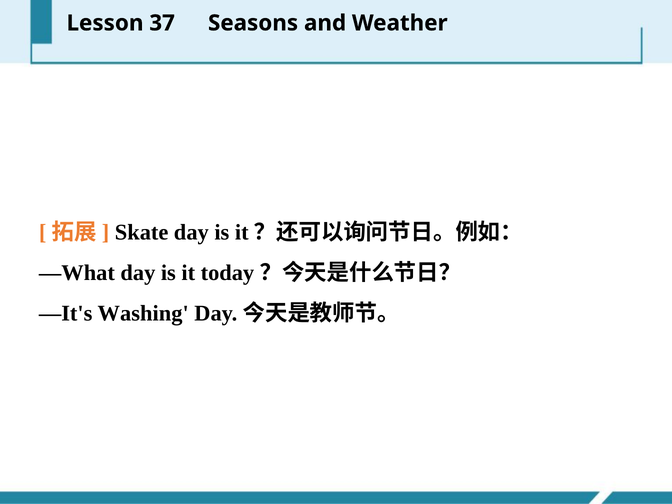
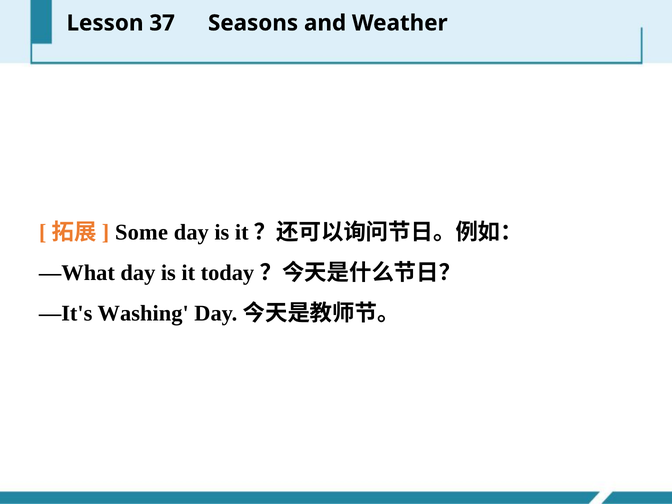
Skate: Skate -> Some (141, 232)
